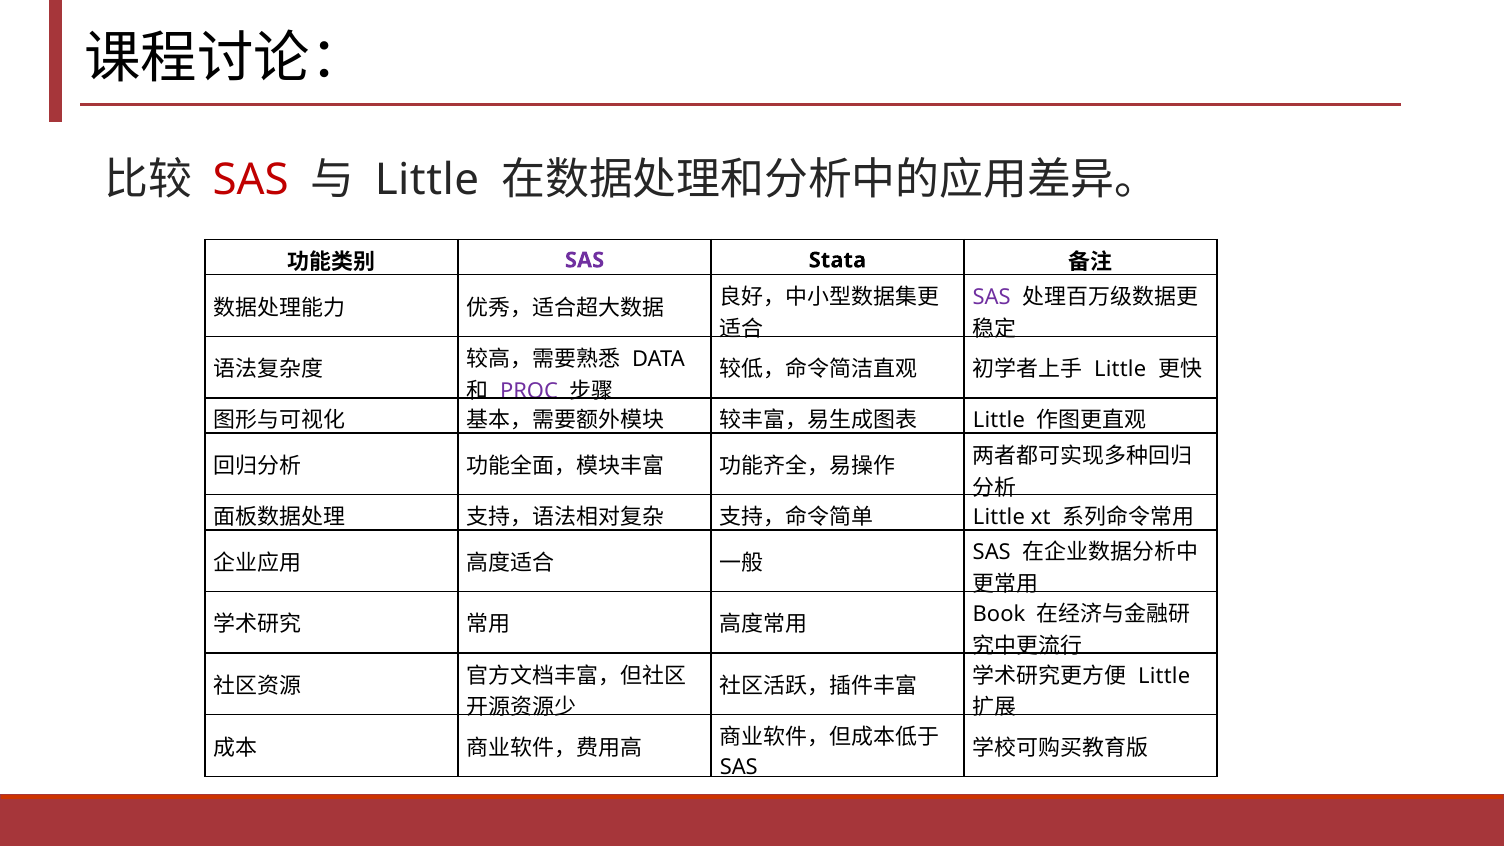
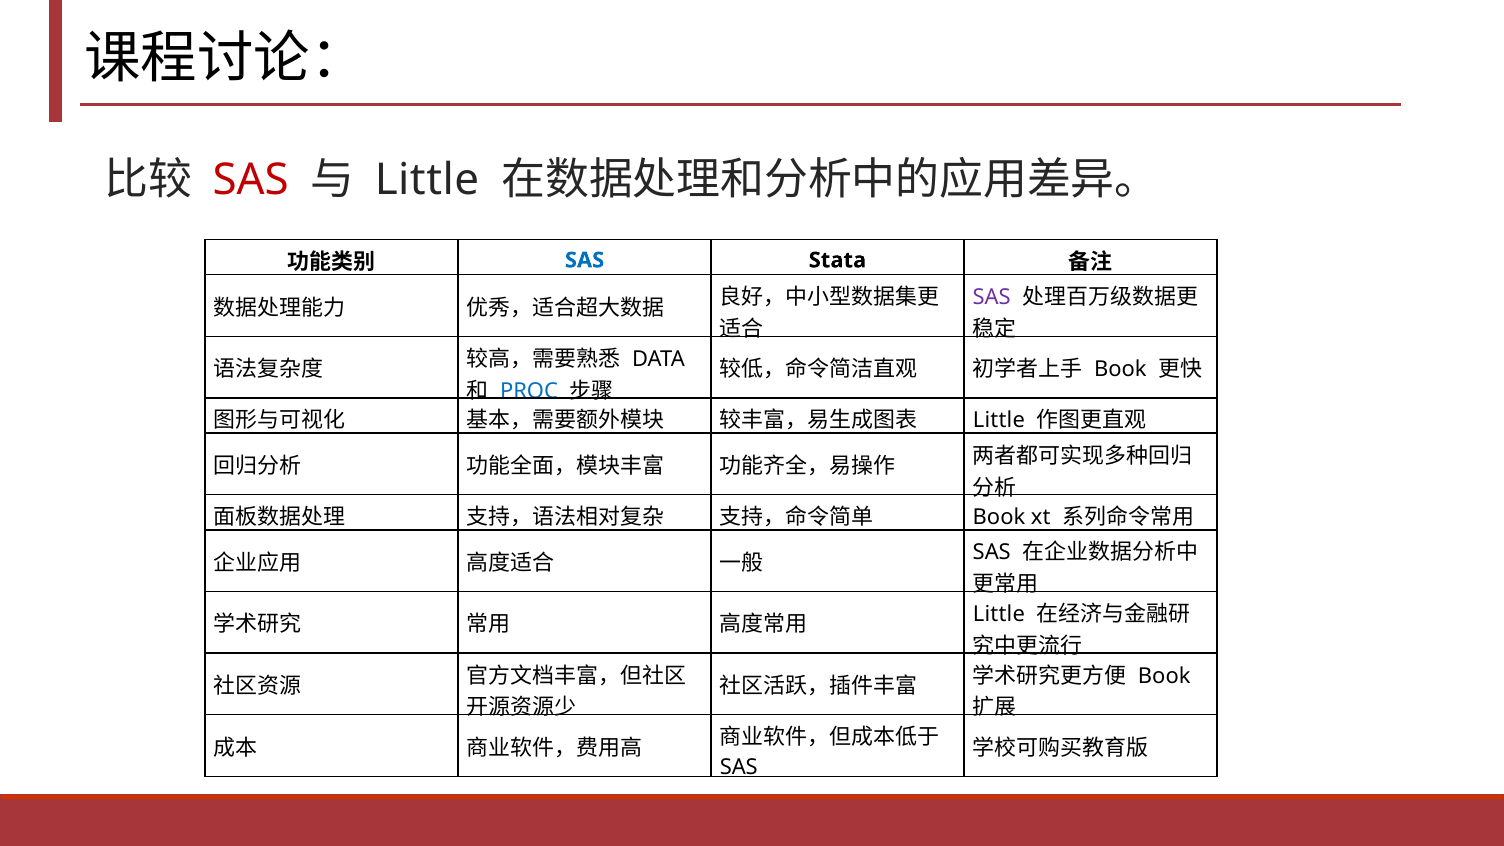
SAS colour: purple -> blue (585, 260)
Little: Little -> Book (1120, 369)
PROC colour: purple -> blue (529, 391)
Little: Little -> Book (999, 517)
Book: Book -> Little (999, 614)
Little: Little -> Book (1164, 676)
